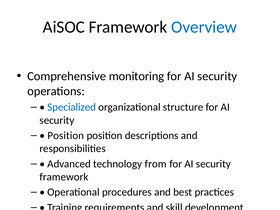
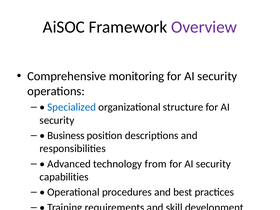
Overview colour: blue -> purple (204, 27)
Position: Position -> Business (66, 136)
framework: framework -> capabilities (64, 177)
